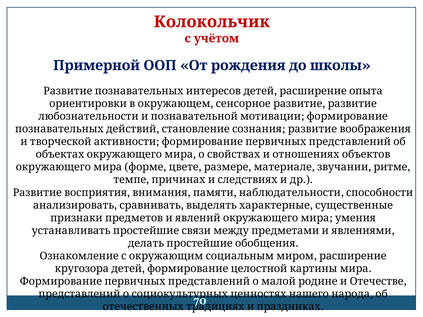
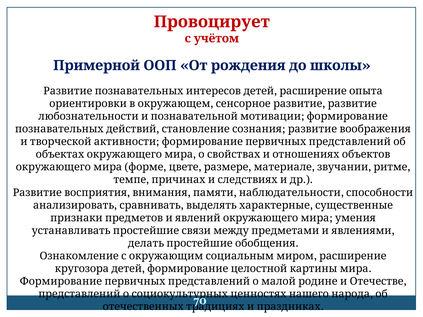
Колокольчик: Колокольчик -> Провоцирует (212, 22)
